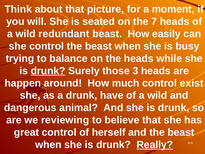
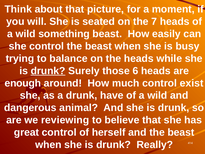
redundant: redundant -> something (64, 34)
3: 3 -> 6 (135, 71)
happen: happen -> enough (23, 83)
Really underline: present -> none (155, 144)
